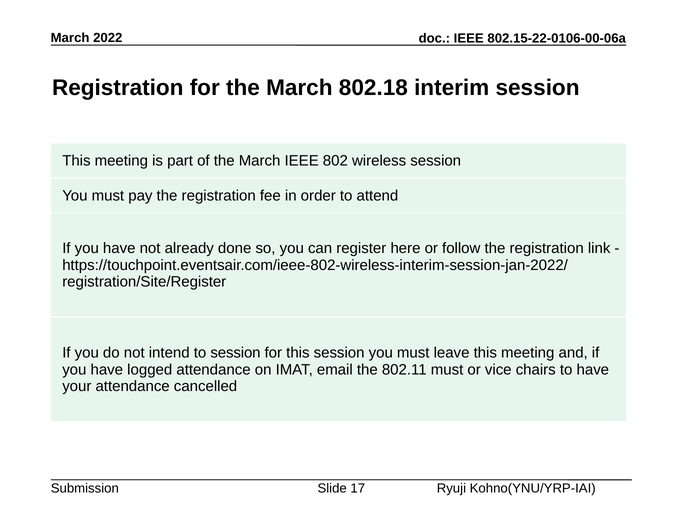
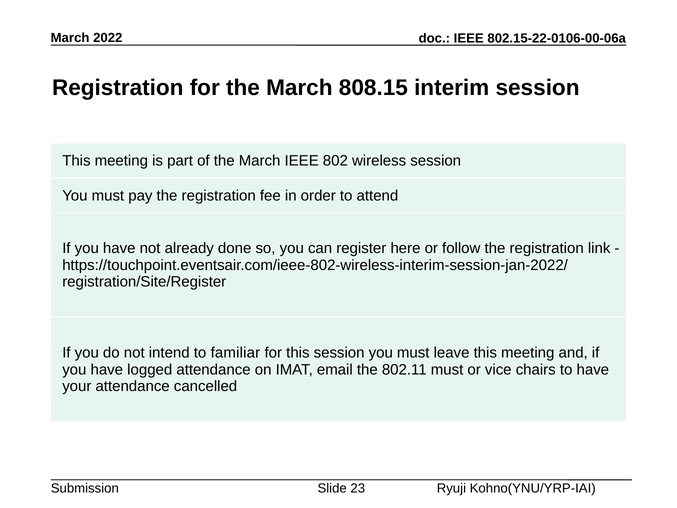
802.18: 802.18 -> 808.15 (373, 88)
to session: session -> familiar (235, 353)
17: 17 -> 23 (358, 488)
